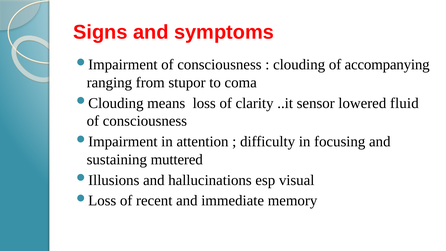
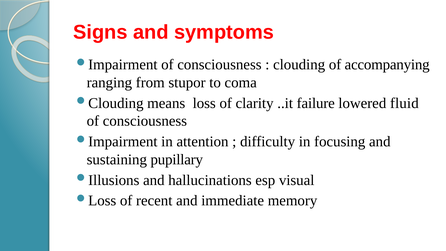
sensor: sensor -> failure (316, 103)
muttered: muttered -> pupillary (177, 159)
